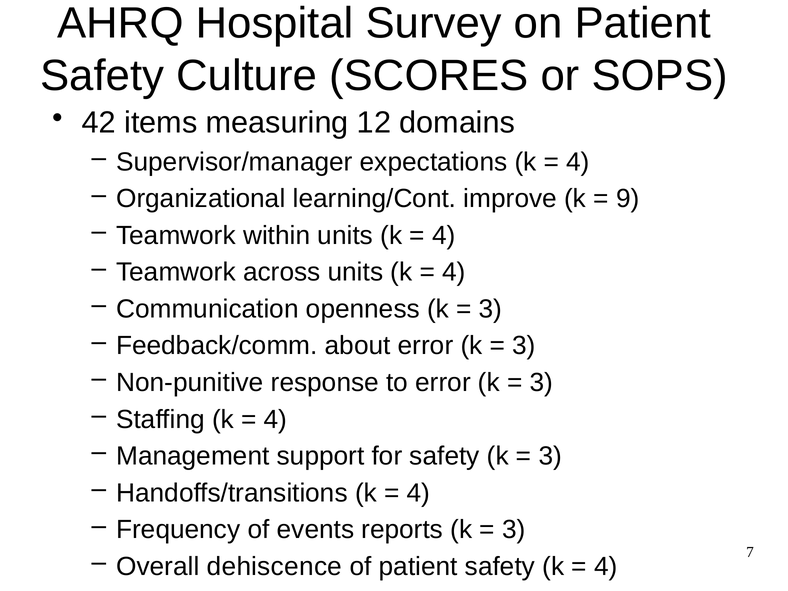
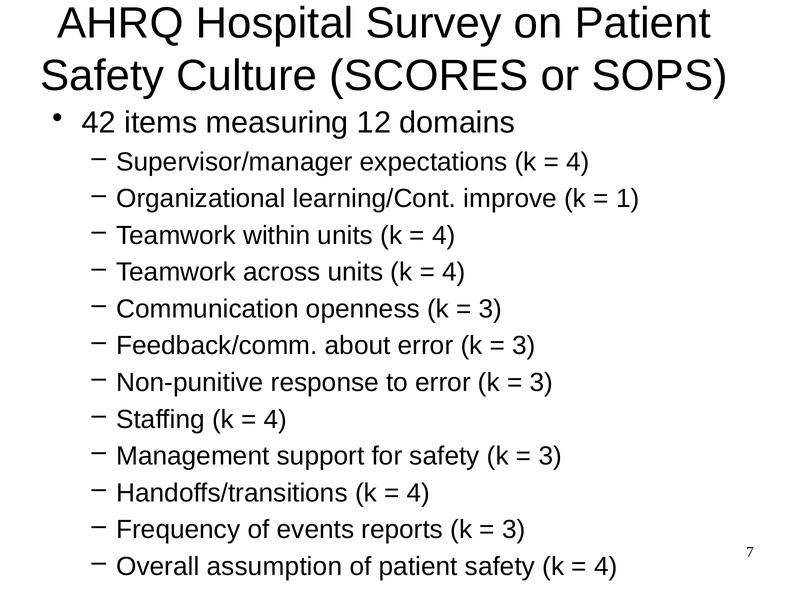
9: 9 -> 1 (628, 199)
dehiscence: dehiscence -> assumption (274, 566)
